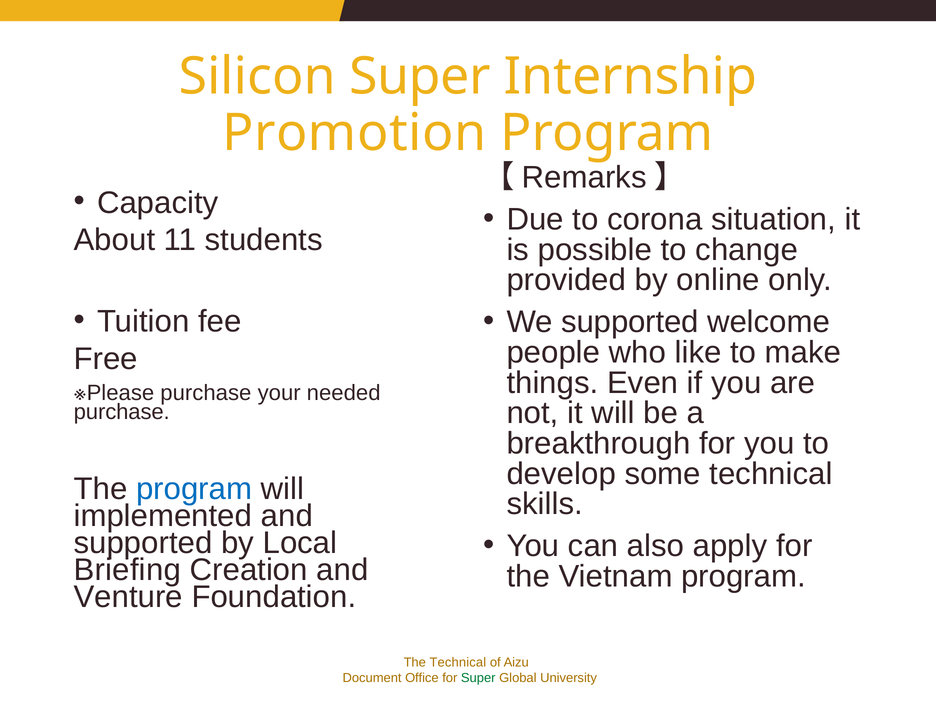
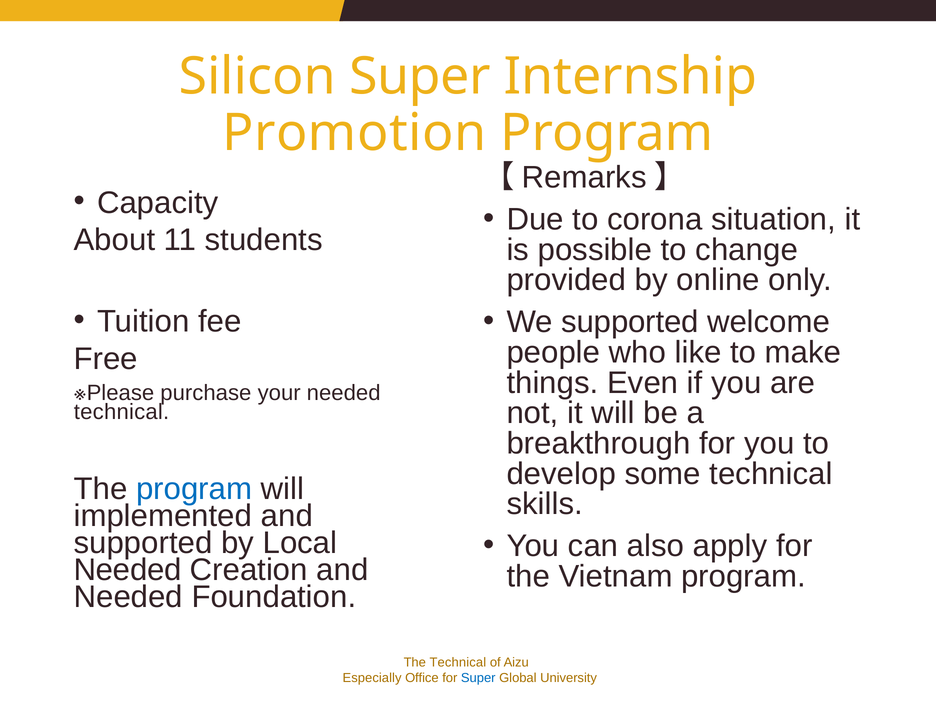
purchase: purchase -> technical (122, 412)
Briefing: Briefing -> Needed (128, 570)
Venture: Venture -> Needed (128, 597)
Document: Document -> Especially (372, 678)
Super colour: green -> blue (478, 678)
